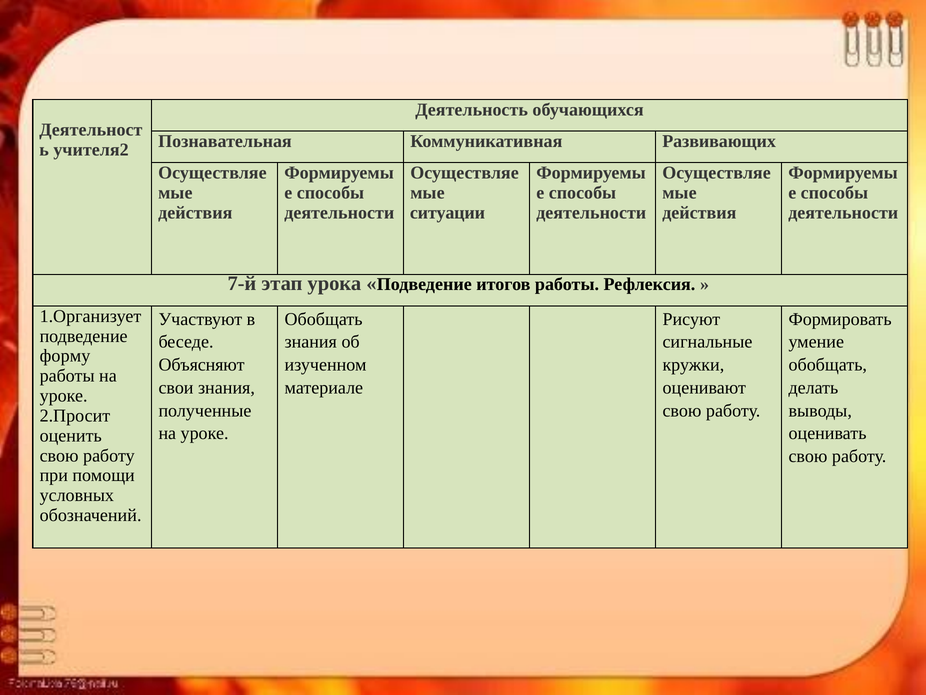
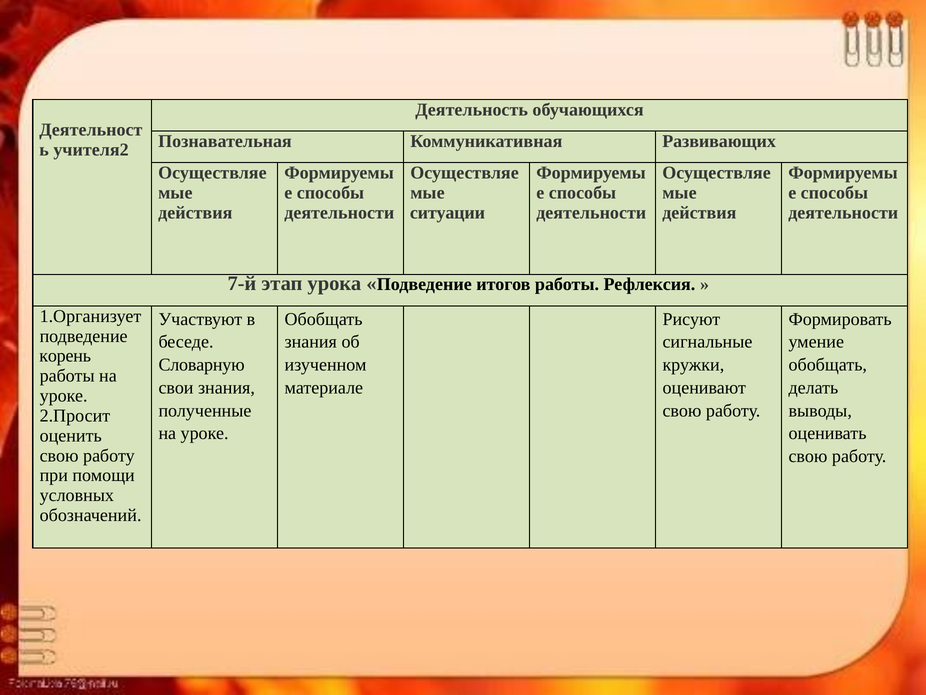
форму: форму -> корень (65, 356)
Объясняют: Объясняют -> Словарную (202, 365)
